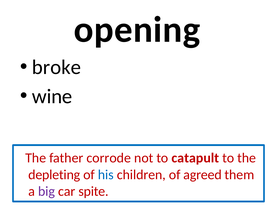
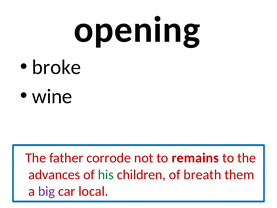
catapult: catapult -> remains (195, 158)
depleting: depleting -> advances (54, 174)
his colour: blue -> green (106, 174)
agreed: agreed -> breath (202, 174)
spite: spite -> local (93, 191)
